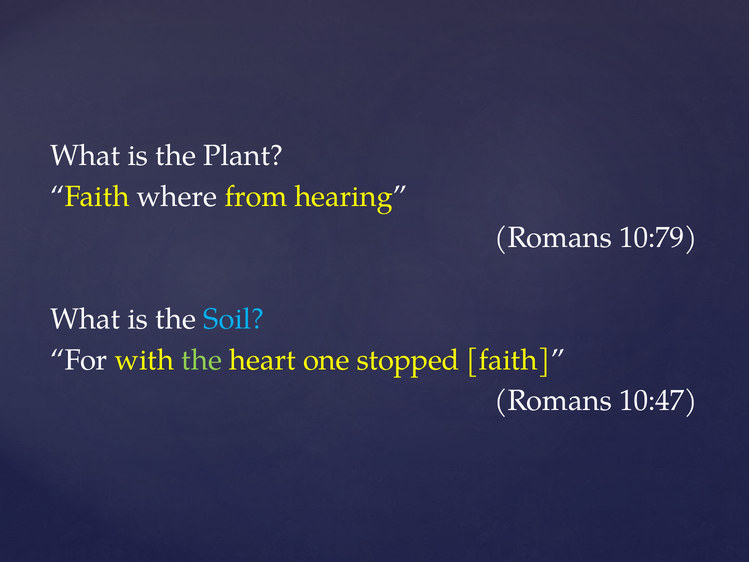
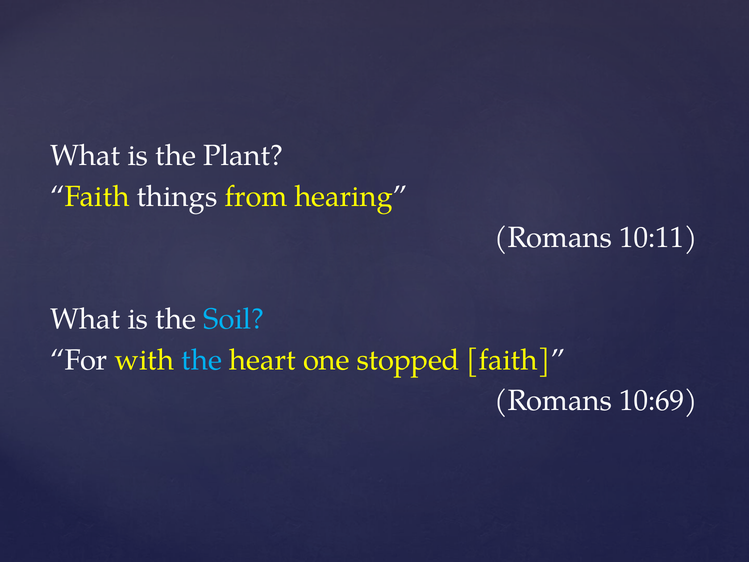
where: where -> things (177, 196)
10:79: 10:79 -> 10:11 (658, 237)
the colour: light green -> light blue (202, 360)
10:47: 10:47 -> 10:69 (658, 401)
